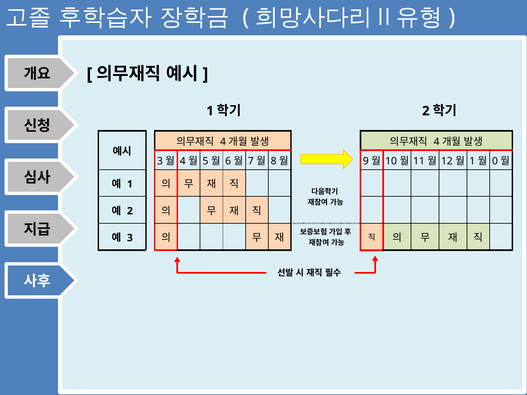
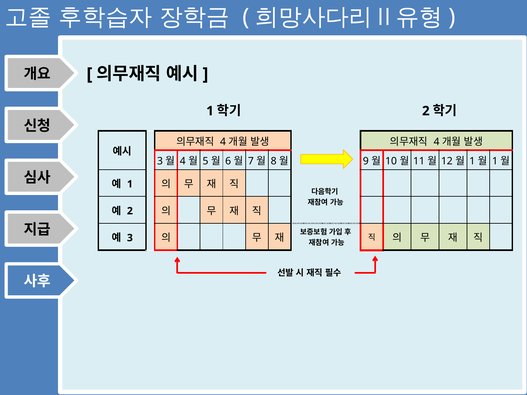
0: 0 -> 1 (495, 161)
